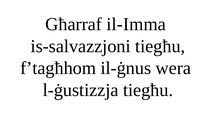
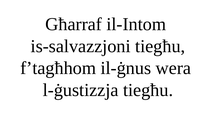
il-Imma: il-Imma -> il-Intom (136, 24)
